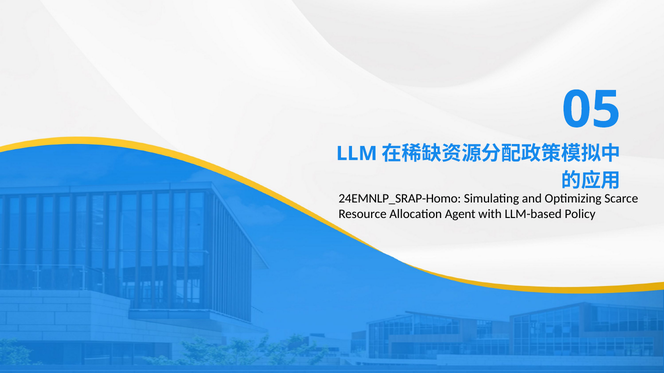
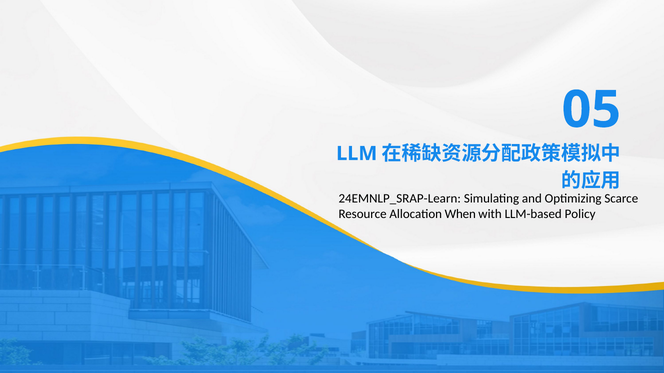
24EMNLP_SRAP-Homo: 24EMNLP_SRAP-Homo -> 24EMNLP_SRAP-Learn (400, 199)
Agent: Agent -> When (460, 214)
